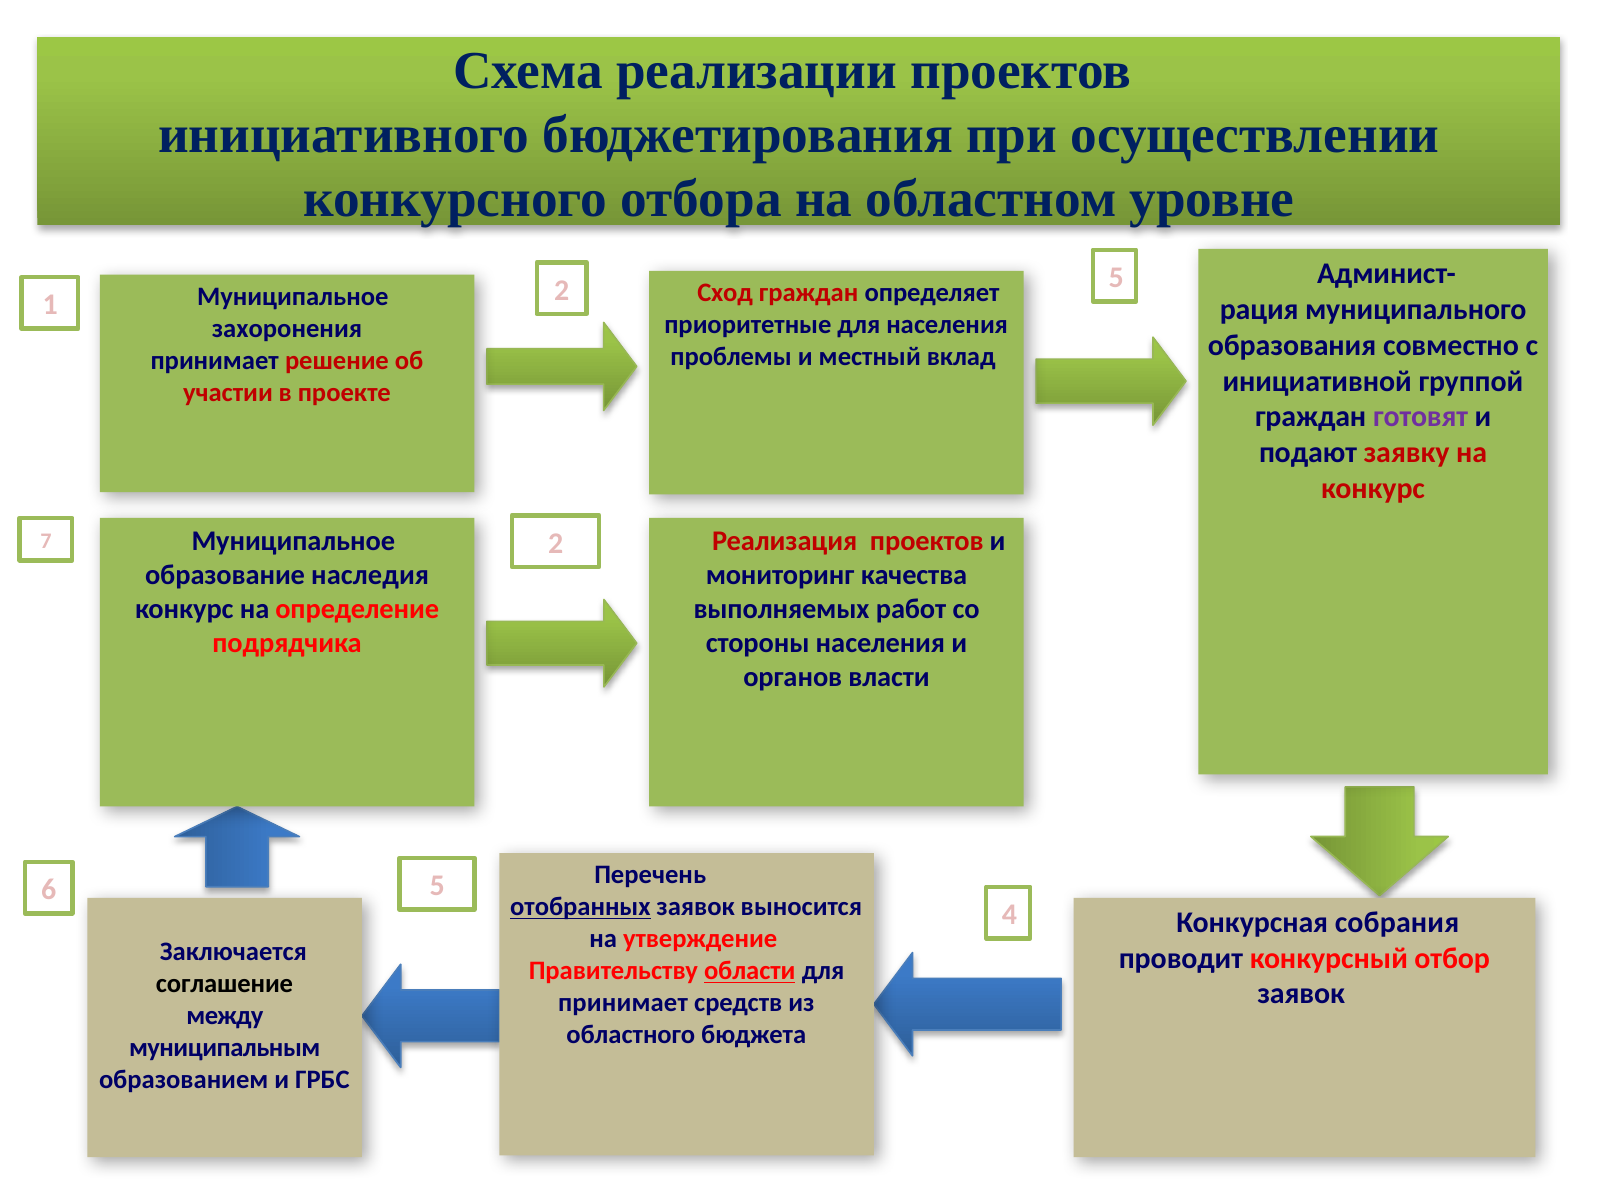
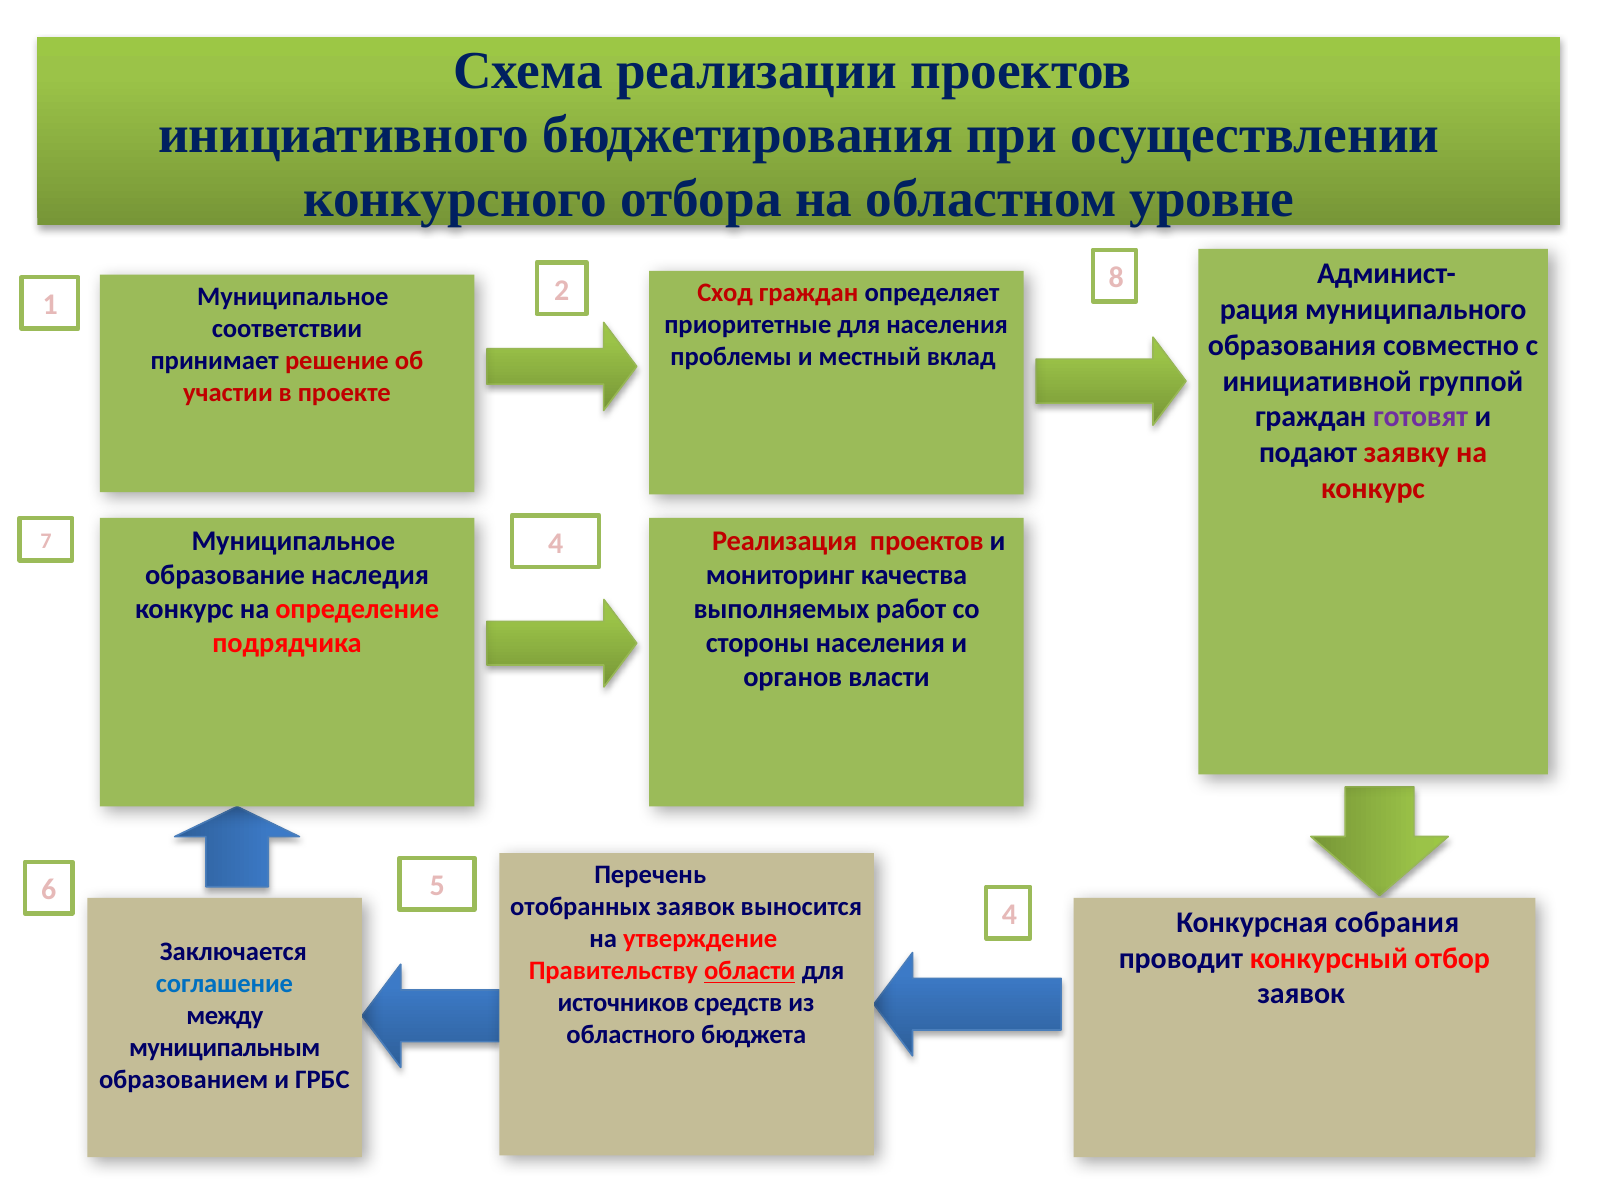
2 5: 5 -> 8 (1116, 278)
захоронения: захоронения -> соответствии (287, 329)
7 2: 2 -> 4 (556, 543)
отобранных underline: present -> none (580, 907)
соглашение colour: black -> blue (225, 983)
принимает: принимает -> источников (623, 1003)
